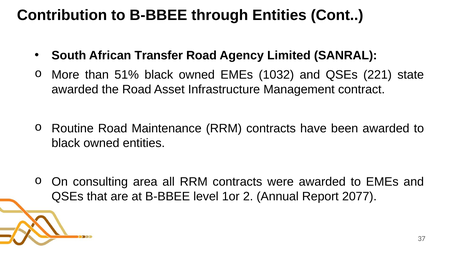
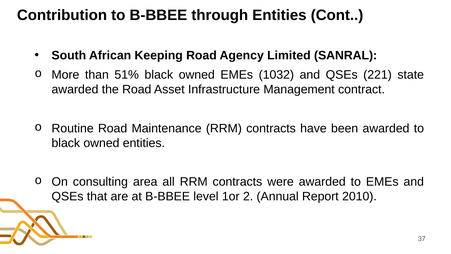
Transfer: Transfer -> Keeping (159, 55)
2077: 2077 -> 2010 (359, 196)
